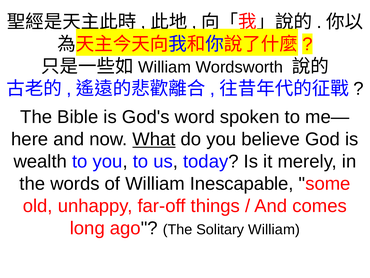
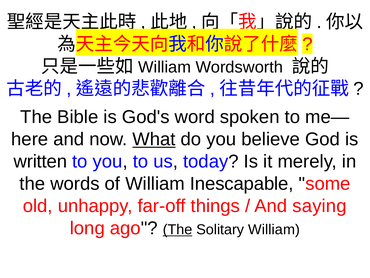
wealth: wealth -> written (40, 161)
comes: comes -> saying (320, 206)
The underline: none -> present (178, 229)
